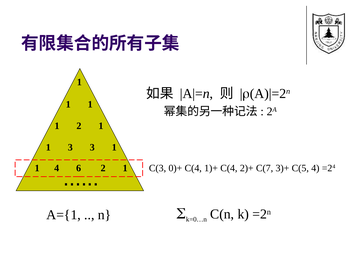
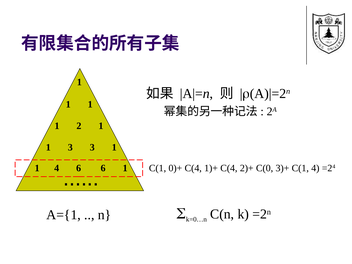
C(3: C(3 -> C(1 (158, 168)
C(7: C(7 -> C(0 (265, 168)
3)+ C(5: C(5 -> C(1 (300, 168)
2: 2 -> 6 (103, 168)
